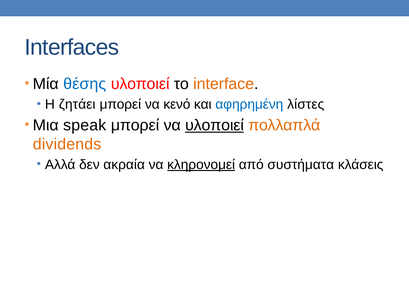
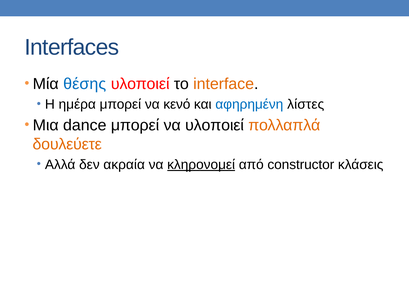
ζητάει: ζητάει -> ημέρα (77, 105)
speak: speak -> dance (85, 126)
υλοποιεί underline: present -> none (215, 126)
dividends: dividends -> δουλεύετε (67, 145)
συστήματα: συστήματα -> constructor (301, 165)
